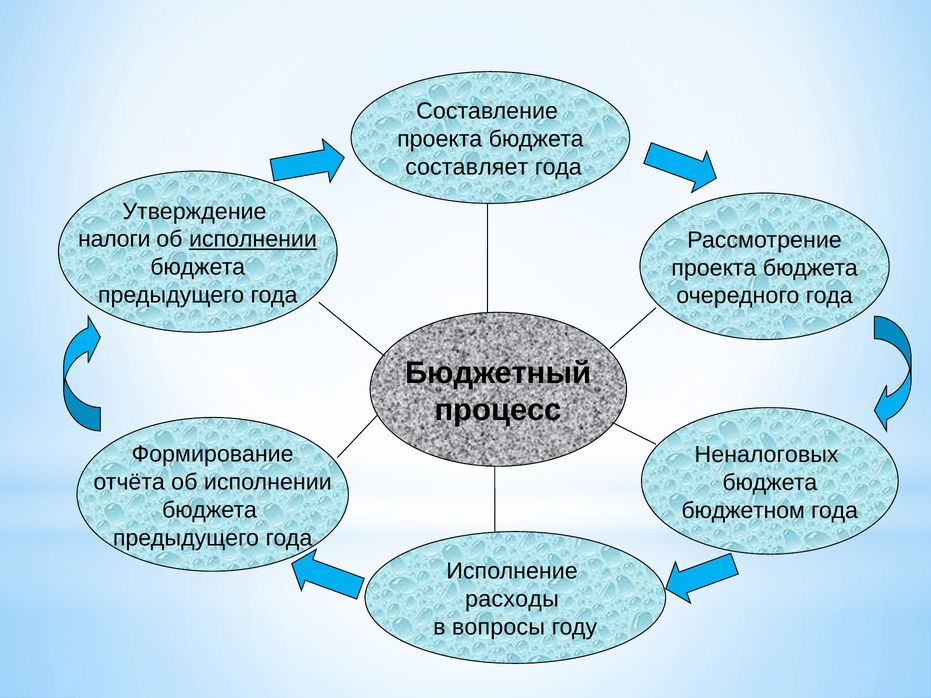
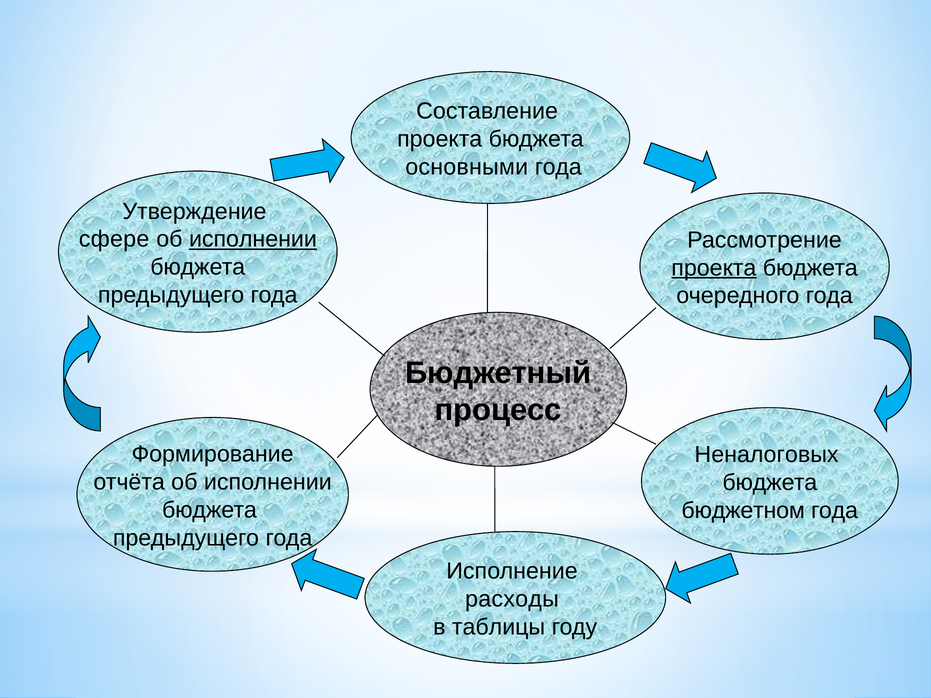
составляет: составляет -> основными (467, 167)
налоги: налоги -> сфере (114, 239)
проекта underline: none -> present (714, 268)
вопросы: вопросы -> таблицы (499, 627)
